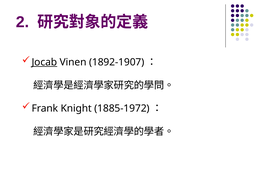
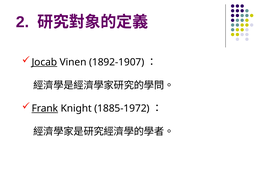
Frank underline: none -> present (45, 109)
